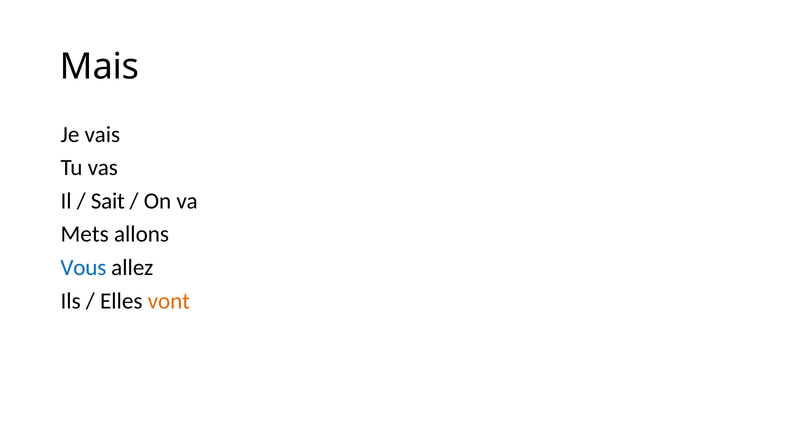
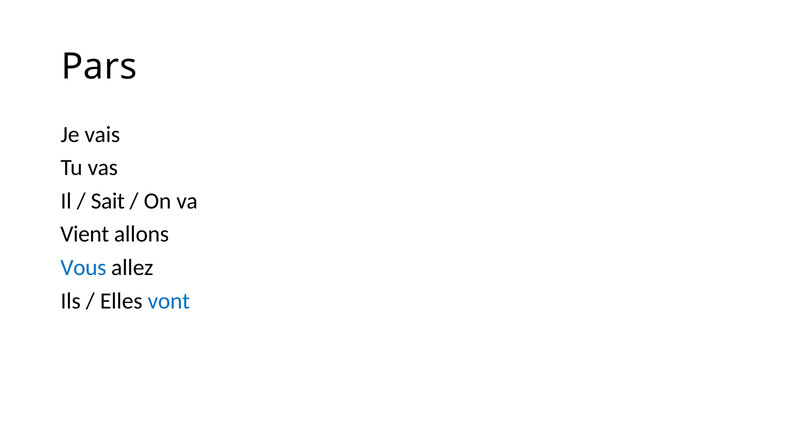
Mais: Mais -> Pars (99, 67)
Mets: Mets -> Vient (85, 234)
vont colour: orange -> blue (169, 301)
